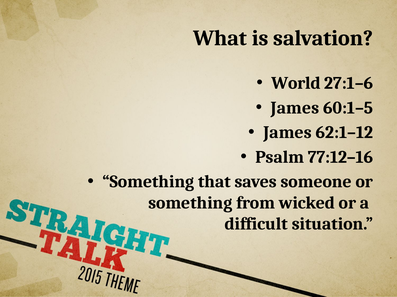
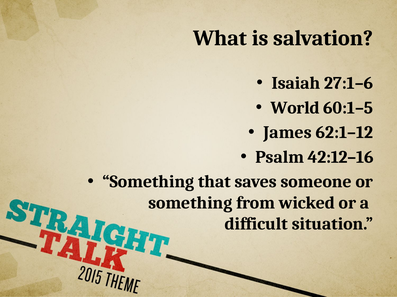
World: World -> Isaiah (296, 83)
James: James -> World (295, 108)
77:12–16: 77:12–16 -> 42:12–16 (341, 157)
